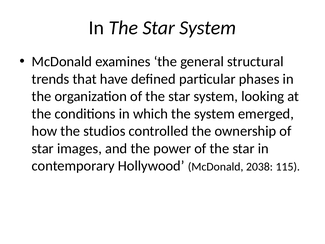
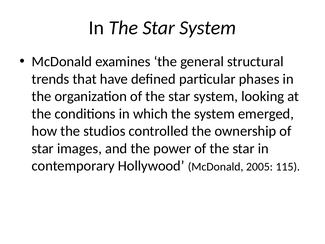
2038: 2038 -> 2005 (259, 167)
